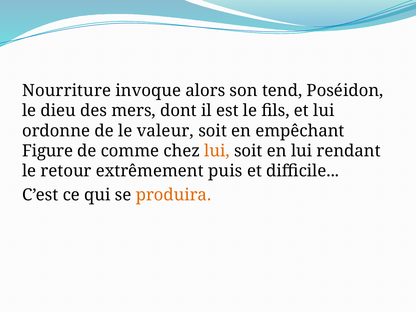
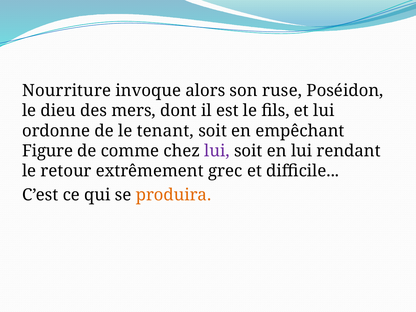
tend: tend -> ruse (282, 91)
valeur: valeur -> tenant (165, 131)
lui colour: orange -> purple (217, 151)
puis: puis -> grec (225, 171)
